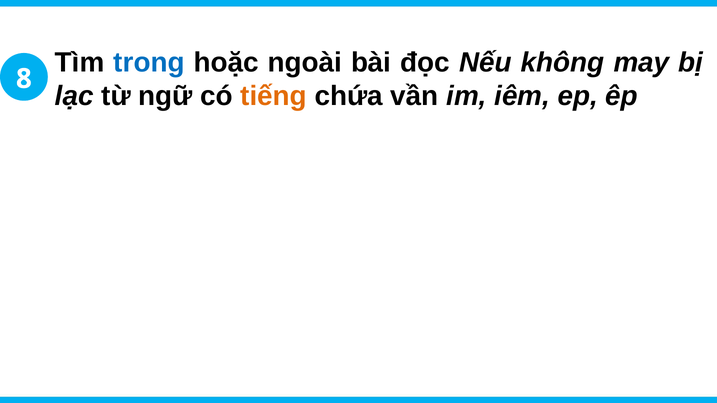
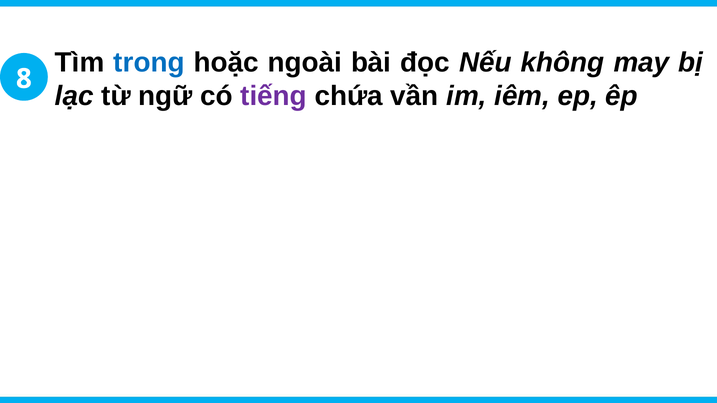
tiếng colour: orange -> purple (274, 96)
